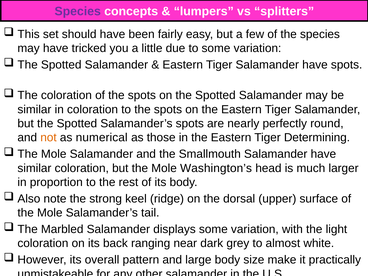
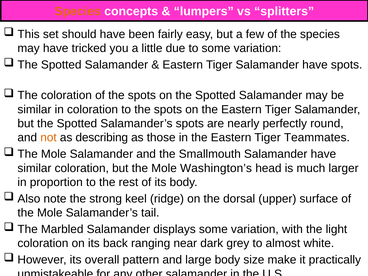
Species colour: purple -> orange (78, 11)
numerical: numerical -> describing (102, 138)
Determining: Determining -> Teammates (317, 138)
